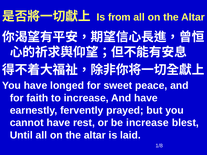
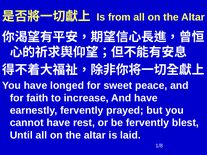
be increase: increase -> fervently (147, 123)
